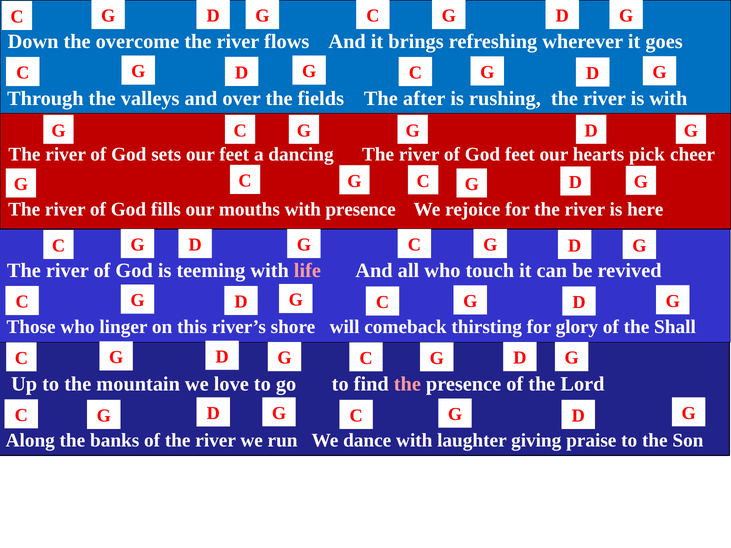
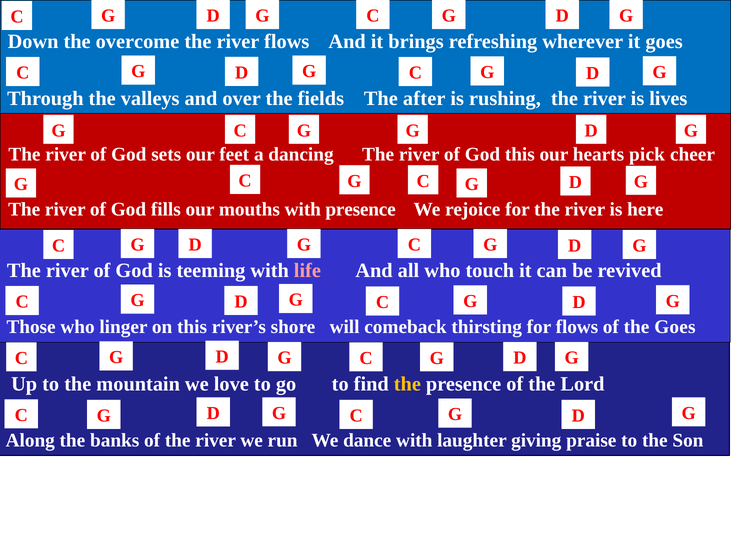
is with: with -> lives (668, 99)
God feet: feet -> this (520, 154)
for glory: glory -> flows (577, 327)
the Shall: Shall -> Goes (675, 327)
the colour: pink -> yellow (407, 384)
